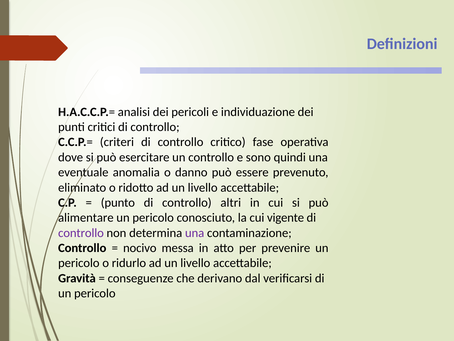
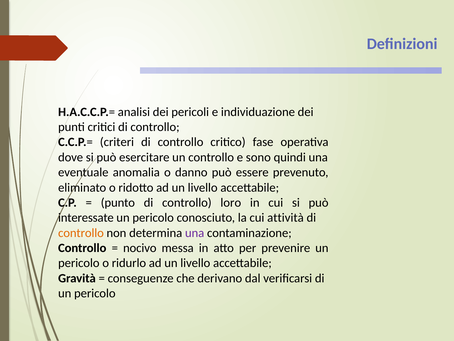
altri: altri -> loro (231, 202)
alimentare: alimentare -> interessate (86, 217)
vigente: vigente -> attività (285, 217)
controllo colour: purple -> orange (81, 232)
